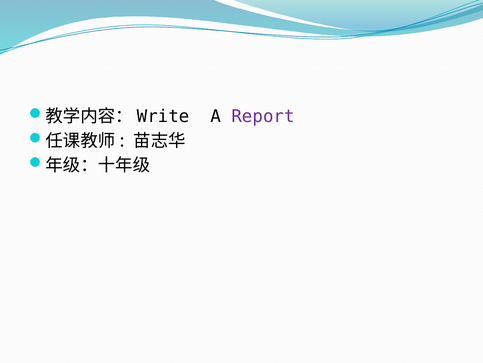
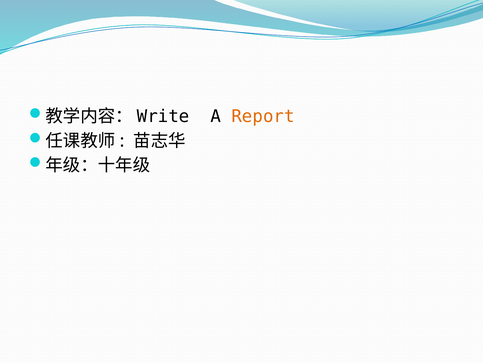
Report colour: purple -> orange (263, 116)
